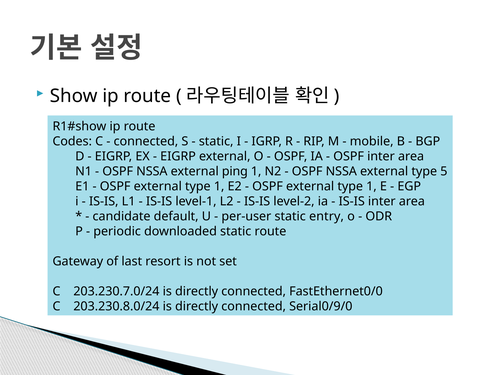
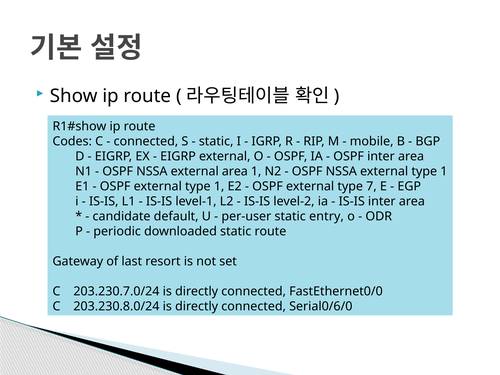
external ping: ping -> area (235, 171)
NSSA external type 5: 5 -> 1 (444, 171)
1: 1 -> 7 (371, 186)
Serial0/9/0: Serial0/9/0 -> Serial0/6/0 (321, 306)
